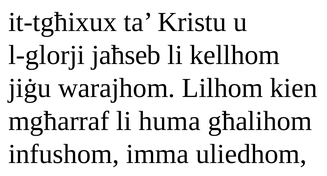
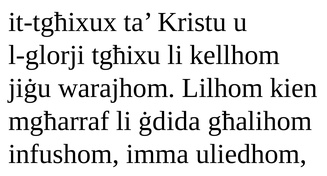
jaħseb: jaħseb -> tgħixu (126, 55)
huma: huma -> ġdida (170, 121)
